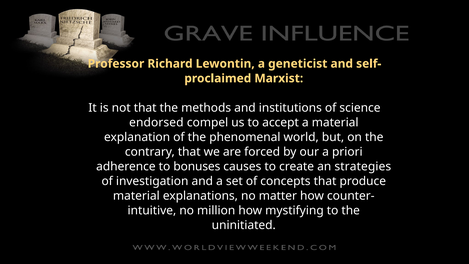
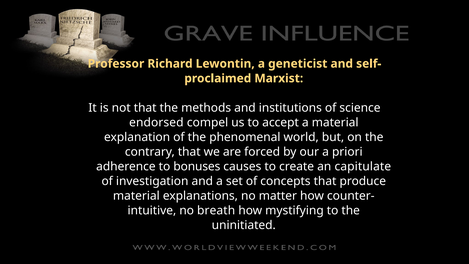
strategies: strategies -> capitulate (363, 166)
million: million -> breath (216, 210)
